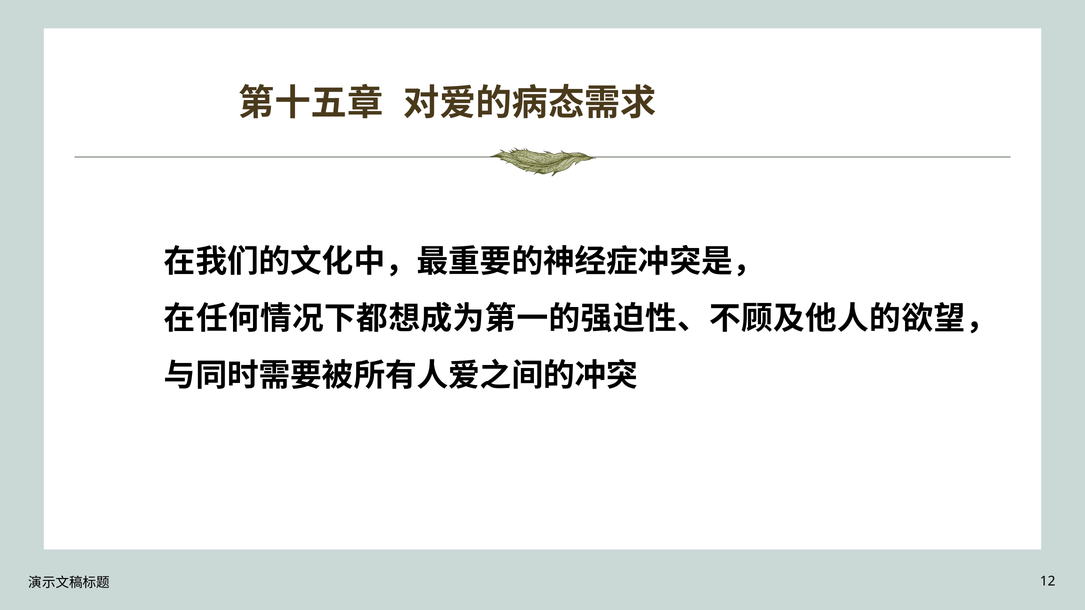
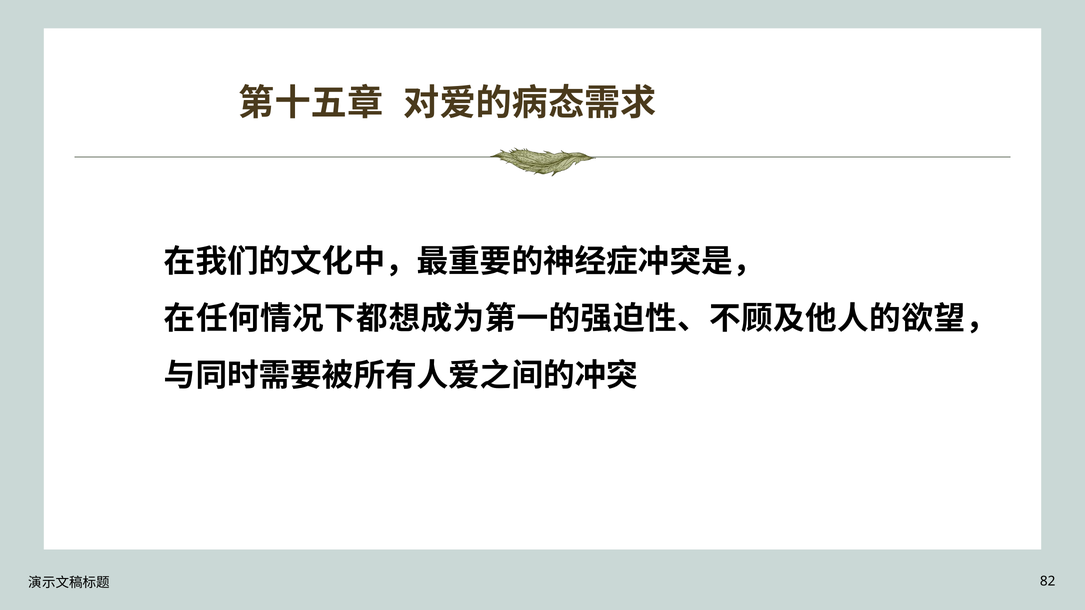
12: 12 -> 82 (1048, 582)
